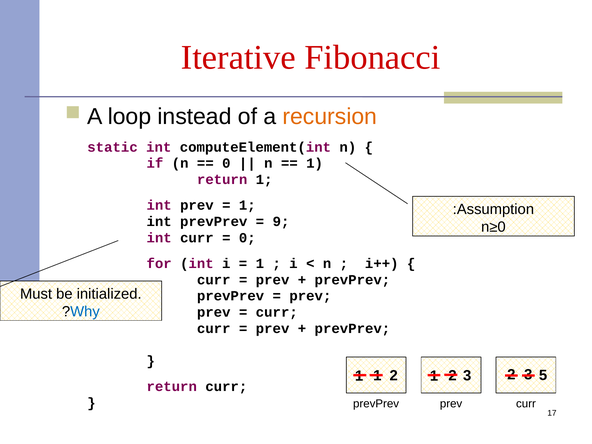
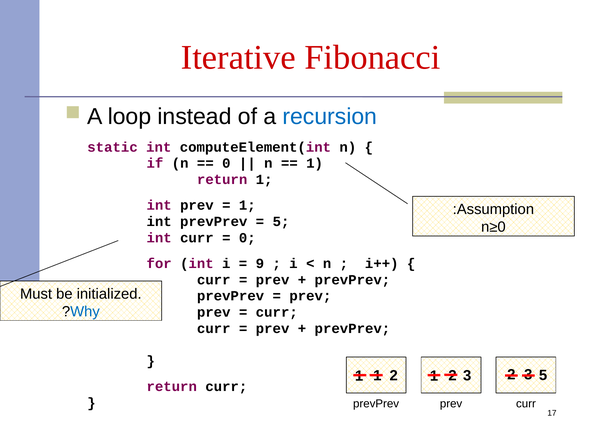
recursion colour: orange -> blue (330, 117)
9: 9 -> 5 (281, 222)
1: 1 -> 9 (260, 264)
